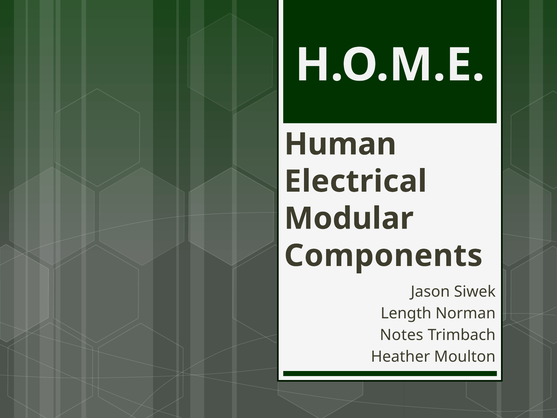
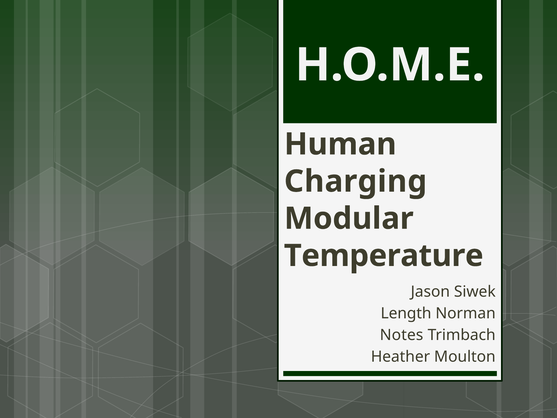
Electrical: Electrical -> Charging (356, 181)
Components: Components -> Temperature (384, 256)
